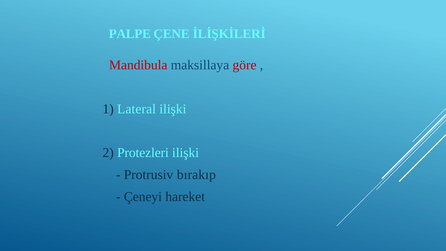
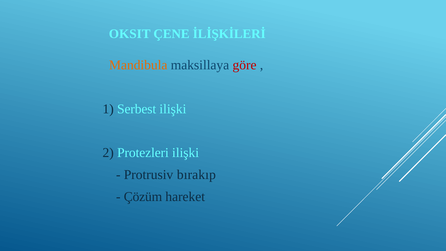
PALPE: PALPE -> OKSIT (130, 34)
Mandibula colour: red -> orange (138, 65)
Lateral: Lateral -> Serbest (137, 109)
Çeneyi: Çeneyi -> Çözüm (143, 197)
